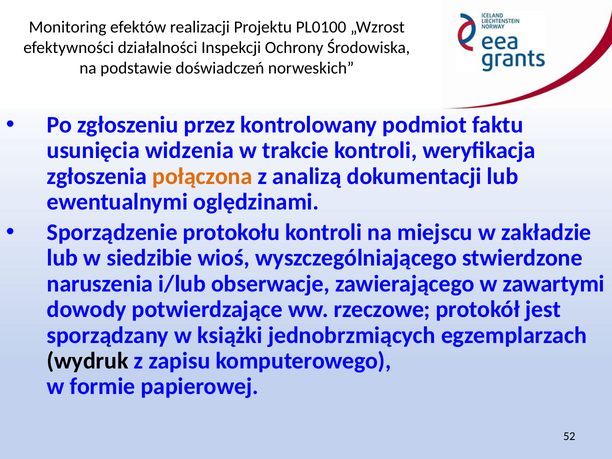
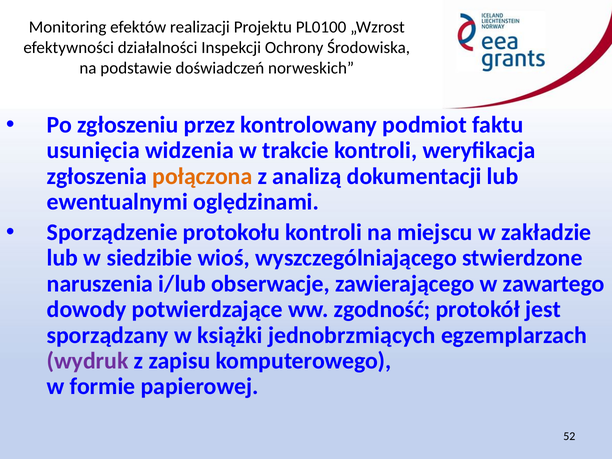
zawartymi: zawartymi -> zawartego (554, 284)
rzeczowe: rzeczowe -> zgodność (382, 309)
wydruk colour: black -> purple (88, 361)
